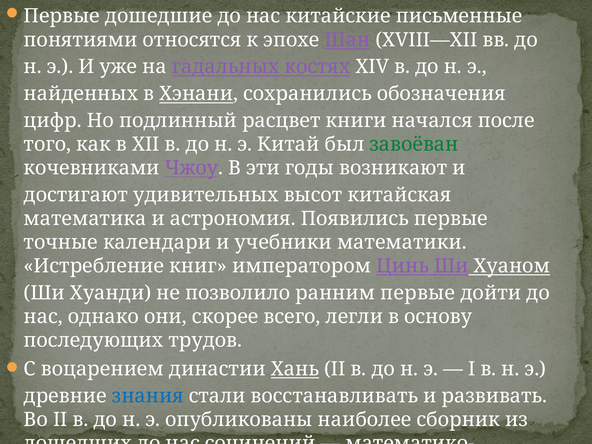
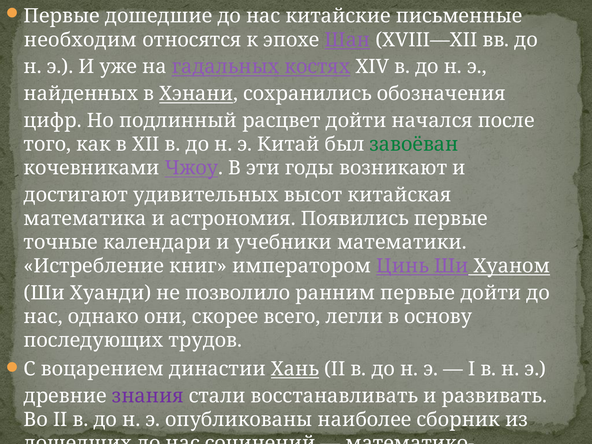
понятиями: понятиями -> необходим (80, 40)
расцвет книги: книги -> дойти (356, 121)
знания colour: blue -> purple (148, 396)
